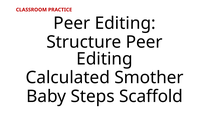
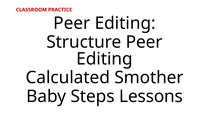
Scaffold: Scaffold -> Lessons (151, 96)
